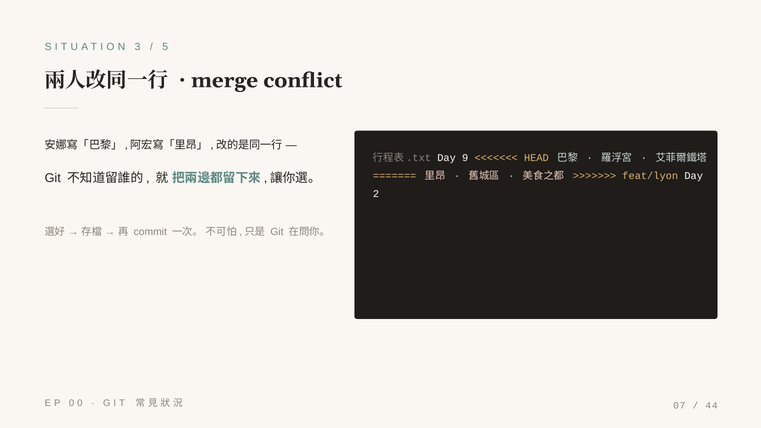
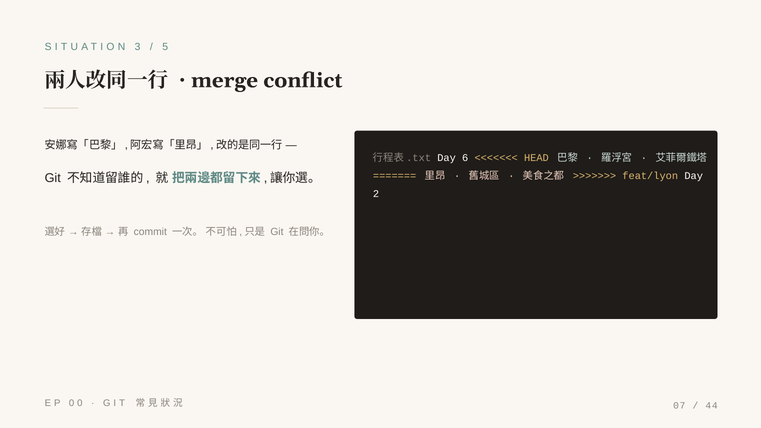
9: 9 -> 6 (465, 158)
